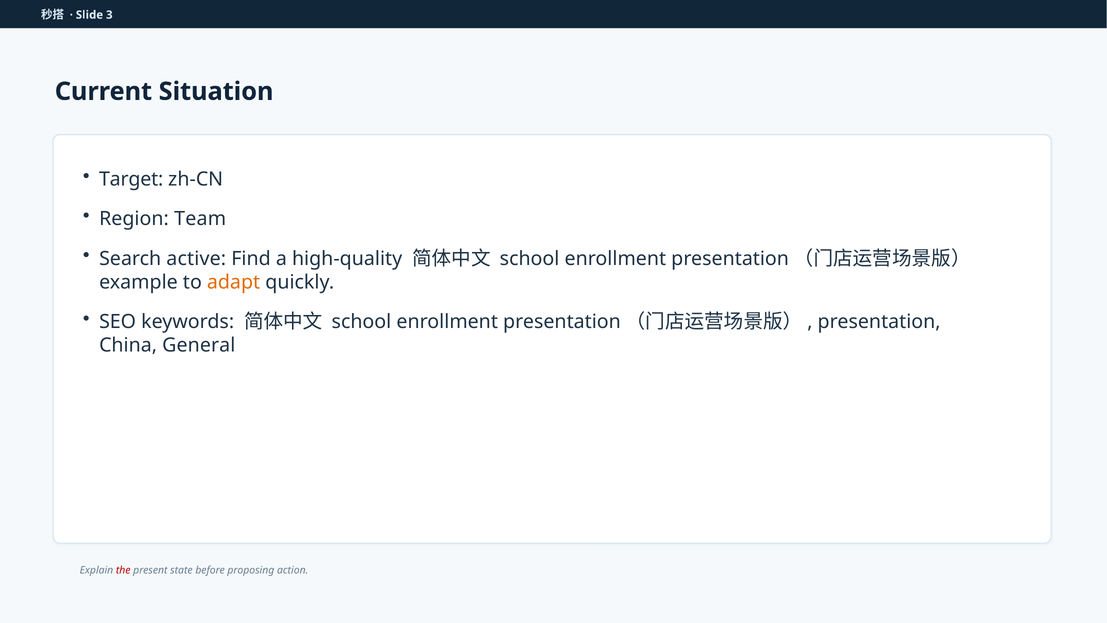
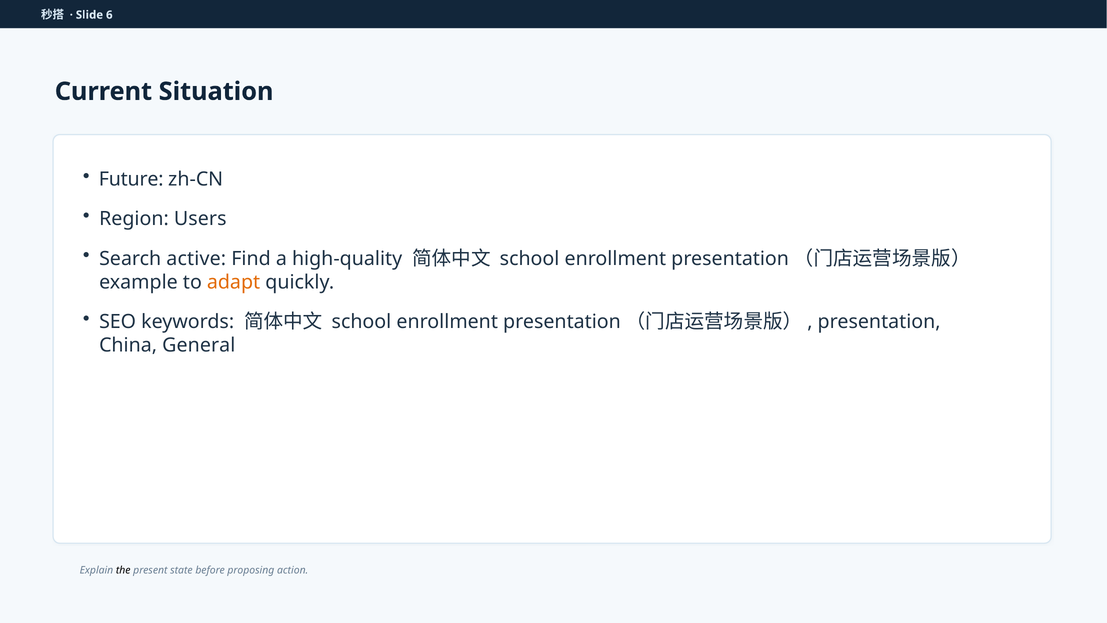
3: 3 -> 6 (109, 15)
Target: Target -> Future (131, 179)
Team: Team -> Users (200, 219)
the colour: red -> black (123, 570)
